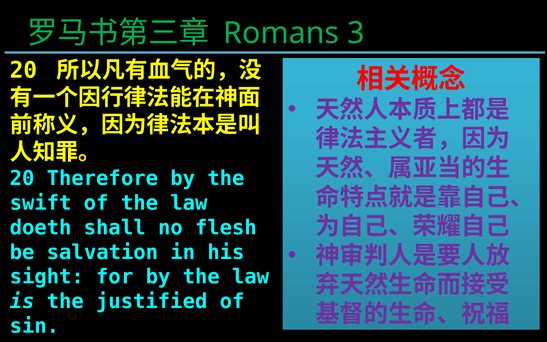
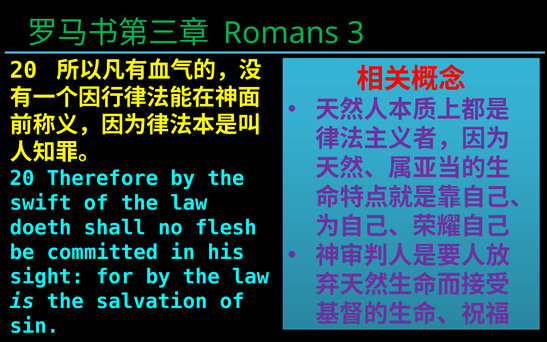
salvation: salvation -> committed (103, 252)
justified: justified -> salvation (152, 301)
